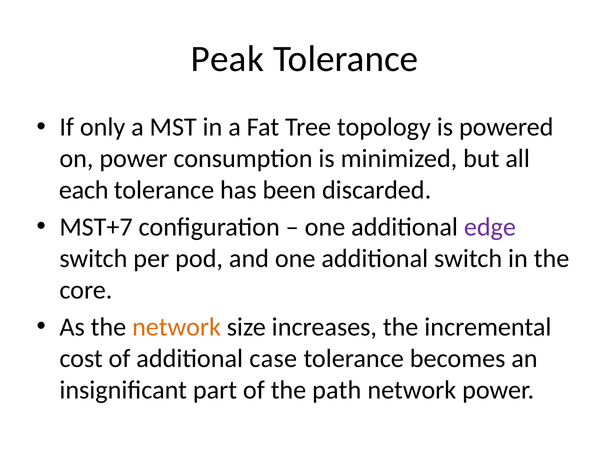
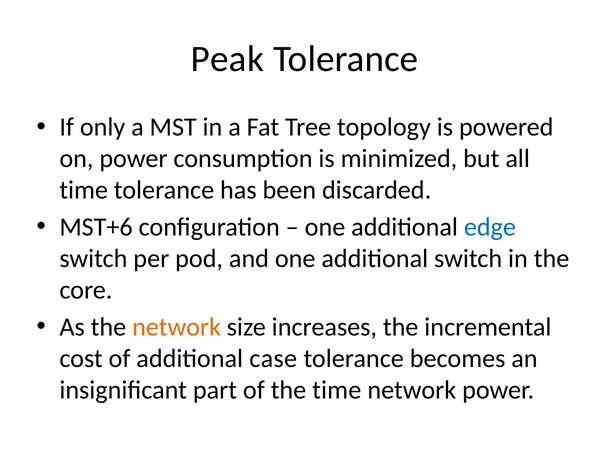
each: each -> time (84, 190)
MST+7: MST+7 -> MST+6 (96, 227)
edge colour: purple -> blue (490, 227)
the path: path -> time (337, 390)
